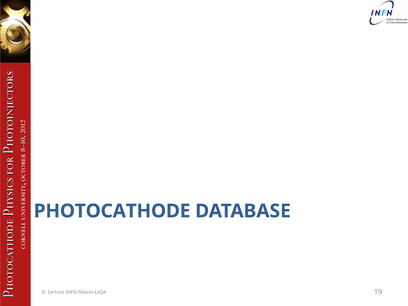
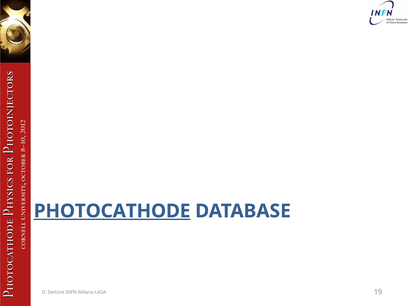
PHOTOCATHODE underline: none -> present (112, 211)
